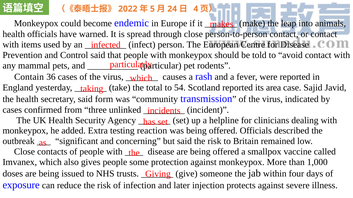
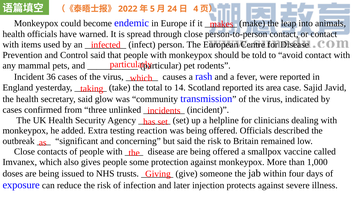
Contain: Contain -> Incident (29, 77)
54: 54 -> 14 (180, 88)
form: form -> glow (104, 99)
